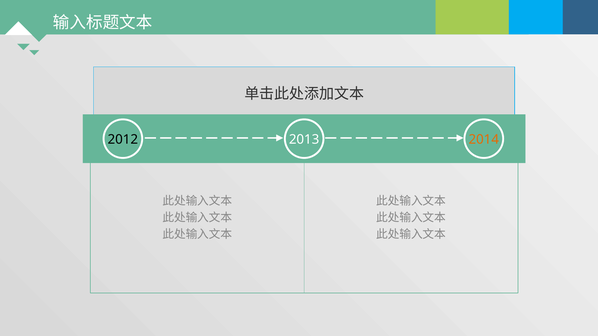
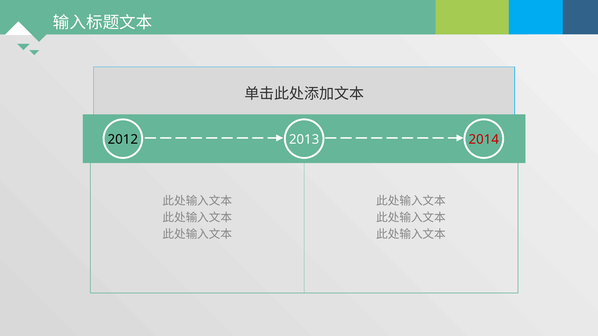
2014 colour: orange -> red (484, 140)
